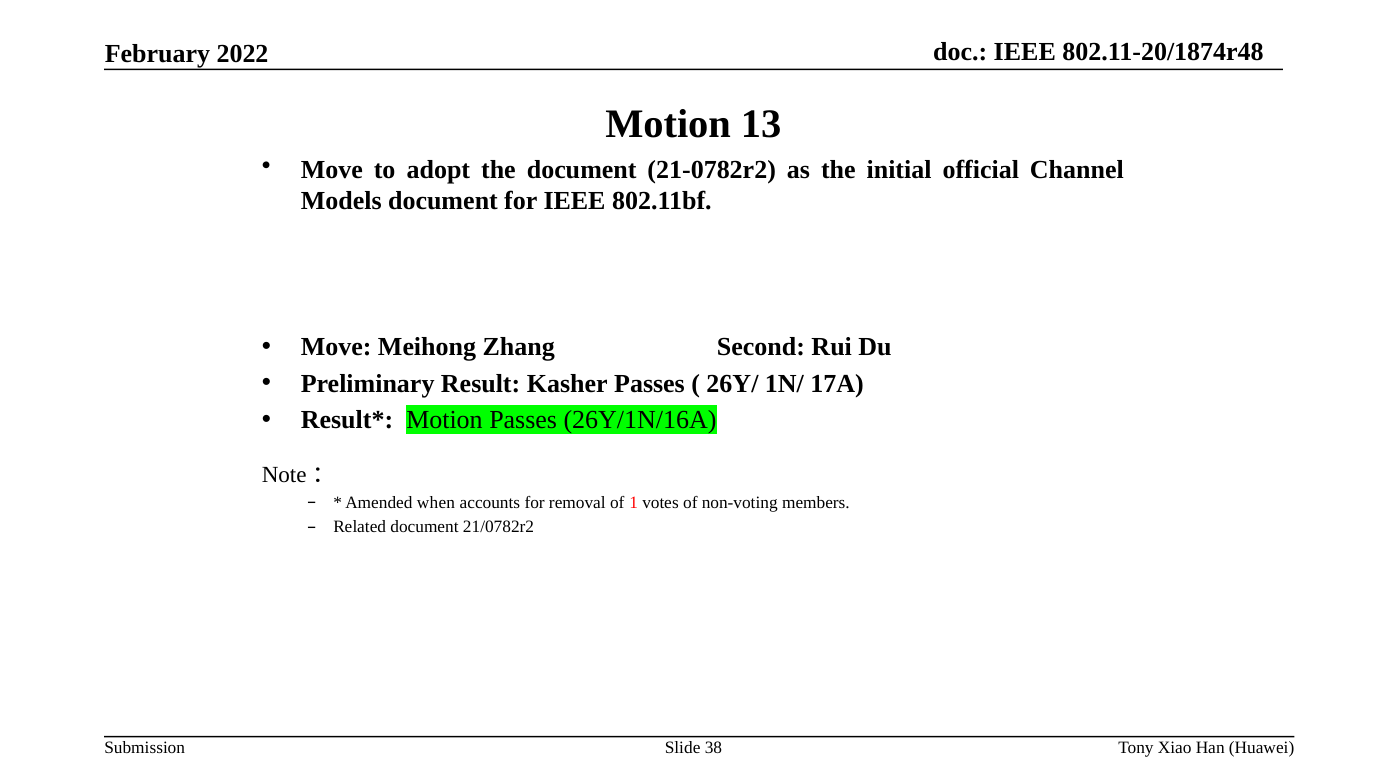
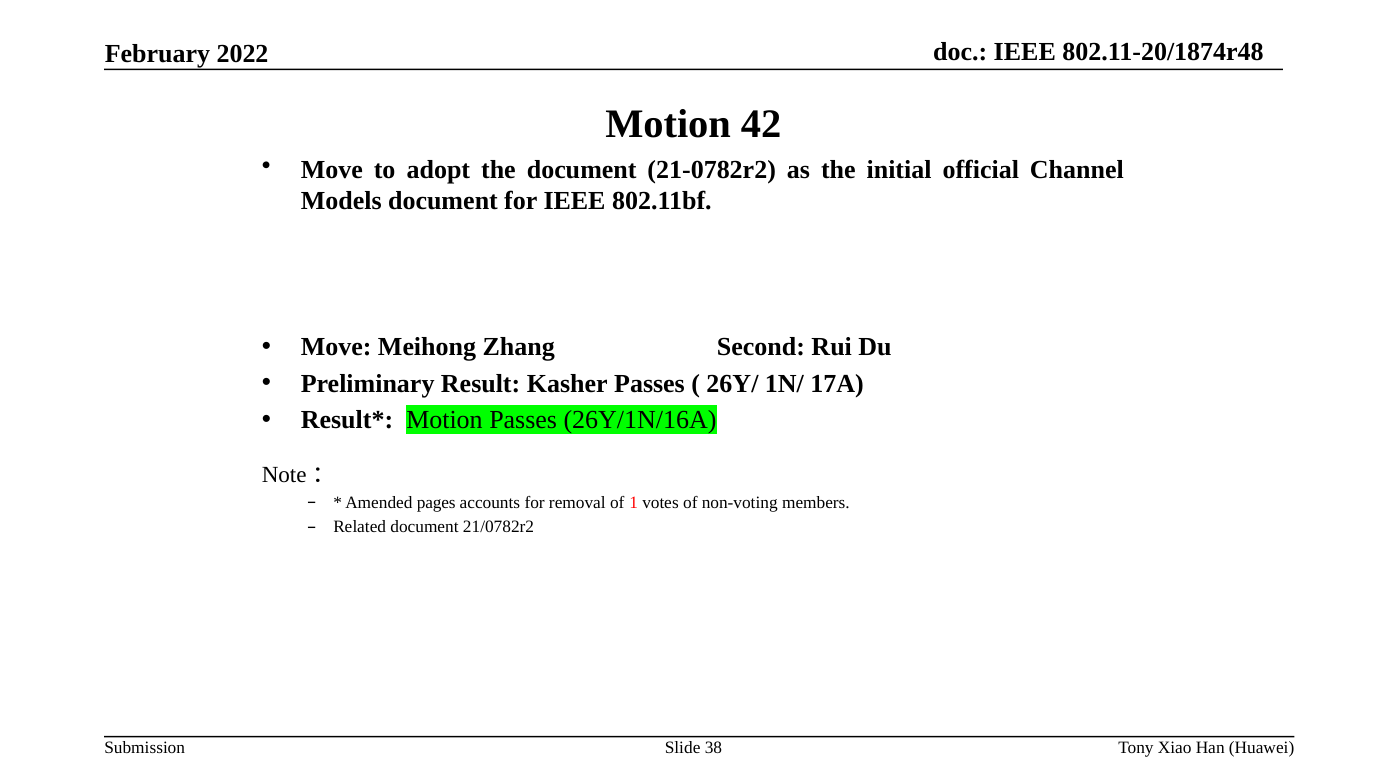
13: 13 -> 42 (761, 124)
when: when -> pages (436, 502)
